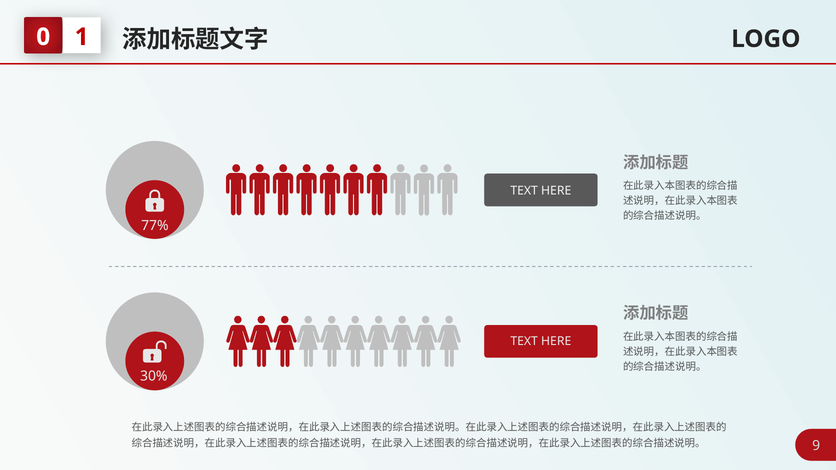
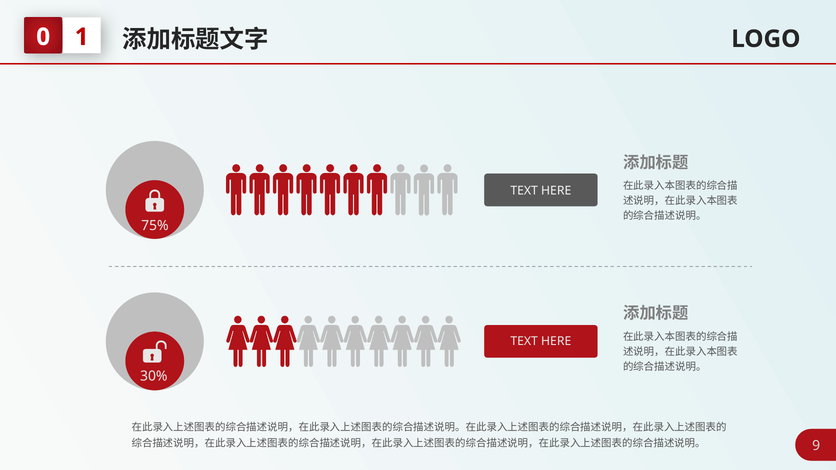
77%: 77% -> 75% (155, 226)
